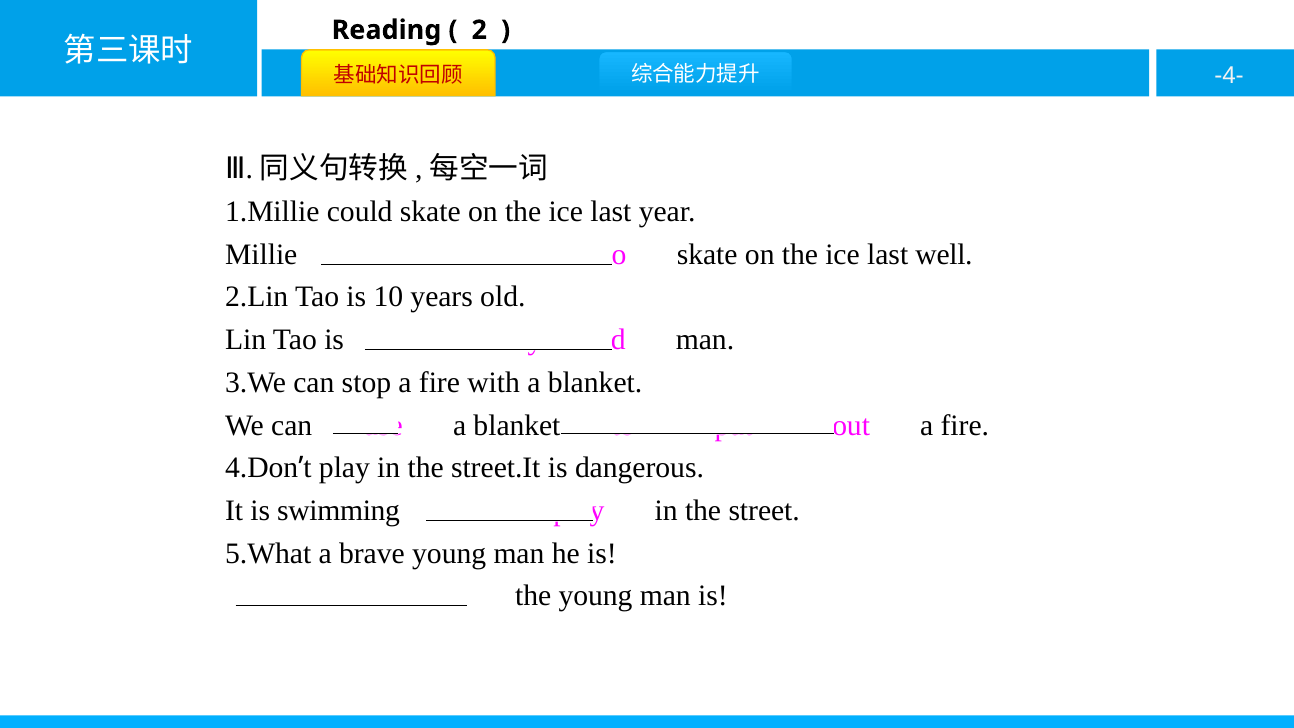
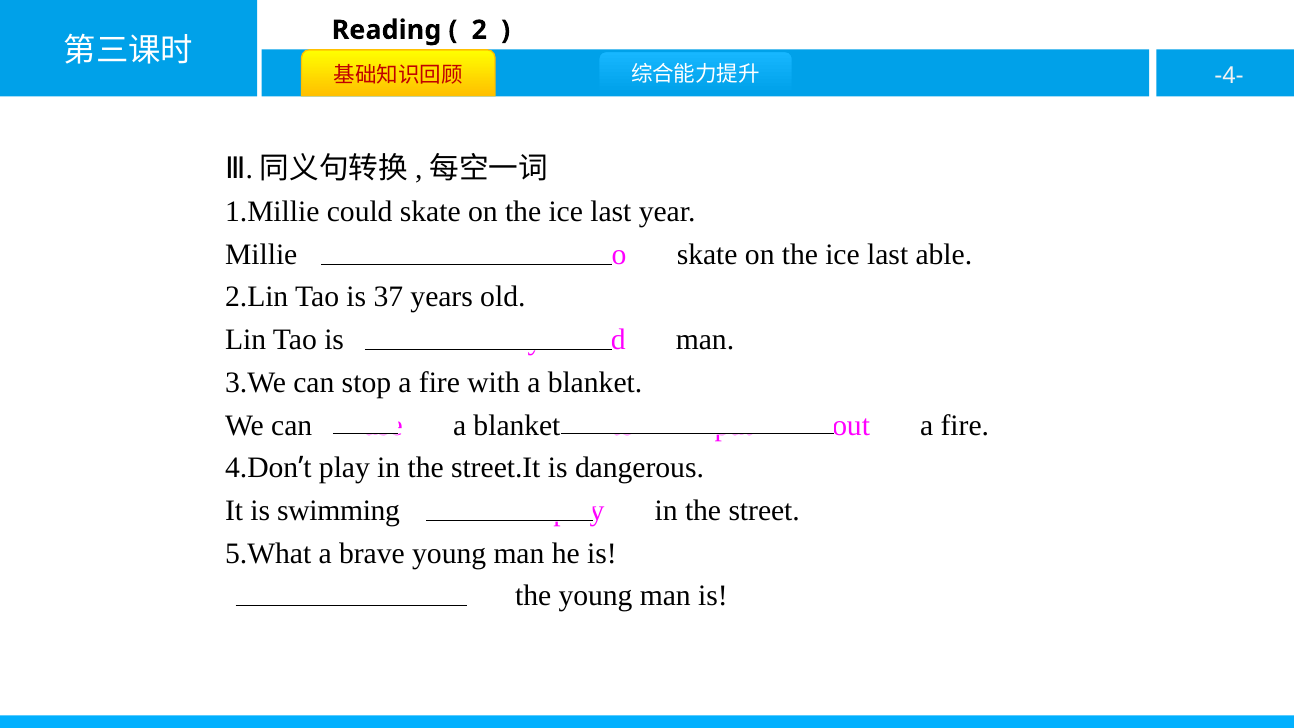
last well: well -> able (944, 254)
10: 10 -> 37 (388, 297)
